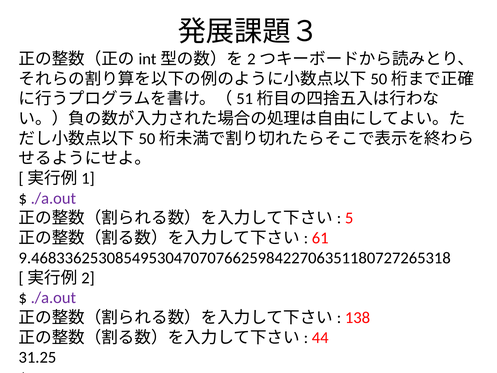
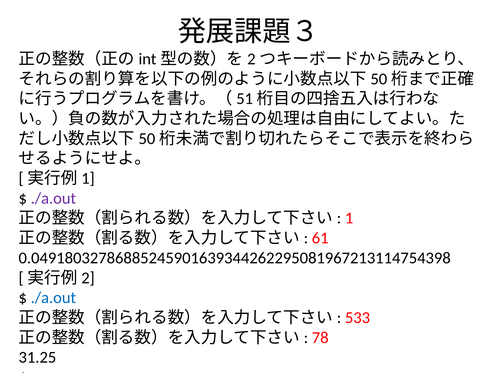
5: 5 -> 1 (349, 218)
9.46833625308549530470707662598422706351180727265318: 9.46833625308549530470707662598422706351180727265318 -> 0.04918032786885245901639344262295081967213114754398 (235, 258)
./a.out colour: purple -> blue (53, 298)
138: 138 -> 533 (357, 317)
44: 44 -> 78 (320, 337)
